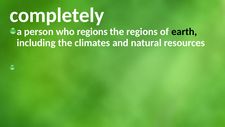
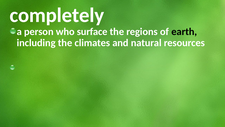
who regions: regions -> surface (92, 32)
